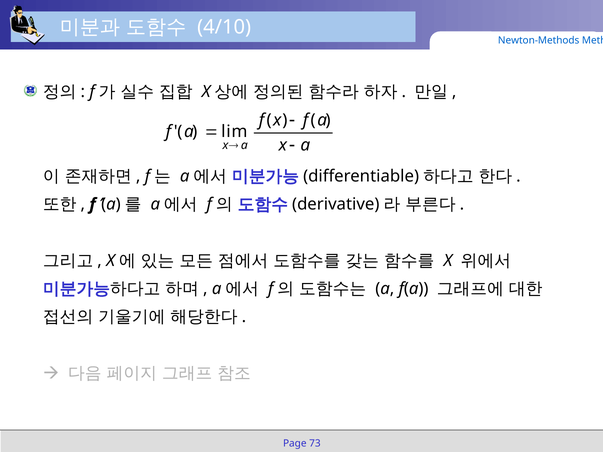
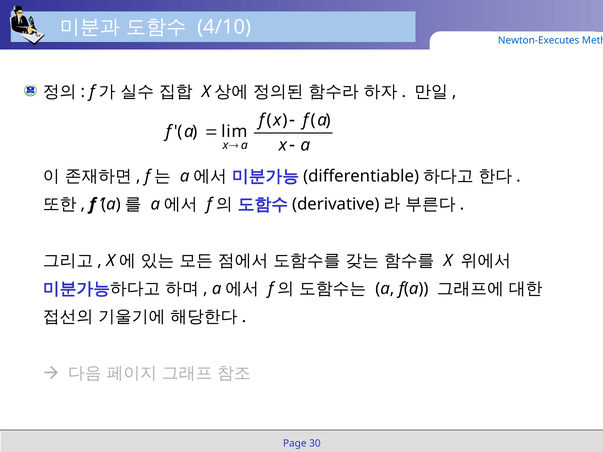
Newton-Methods: Newton-Methods -> Newton-Executes (539, 41)
73: 73 -> 30 (315, 444)
